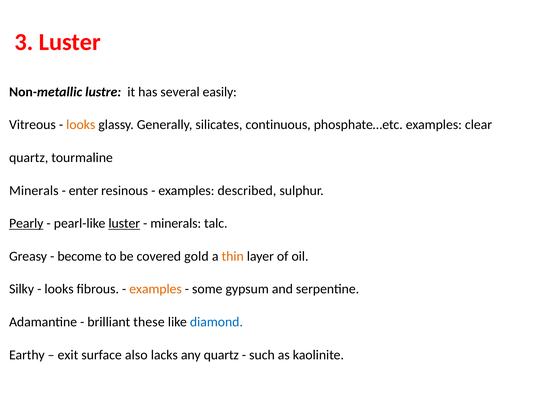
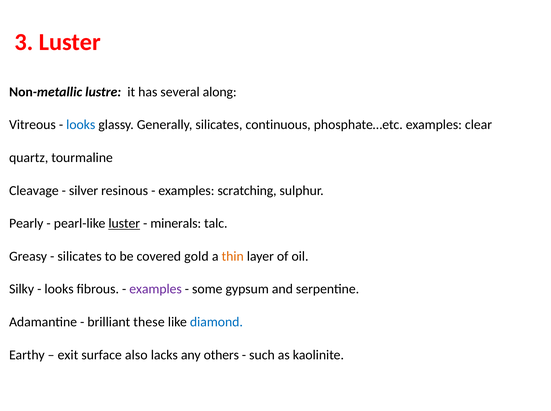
easily: easily -> along (220, 92)
looks colour: orange -> blue (81, 125)
Minerals: Minerals -> Cleavage (34, 191)
enter: enter -> silver (84, 191)
described: described -> scratching (247, 191)
Pearly underline: present -> none (26, 224)
become: become -> silicates (80, 257)
examples colour: orange -> purple (156, 290)
any quartz: quartz -> others (221, 355)
